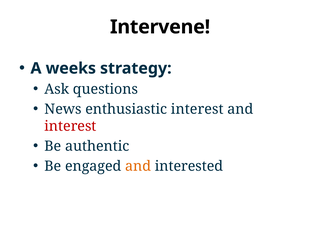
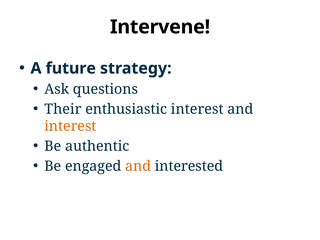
weeks: weeks -> future (71, 68)
News: News -> Their (63, 109)
interest colour: red -> orange (70, 126)
